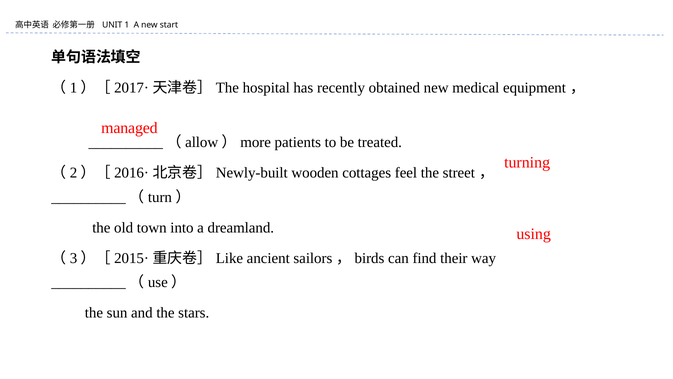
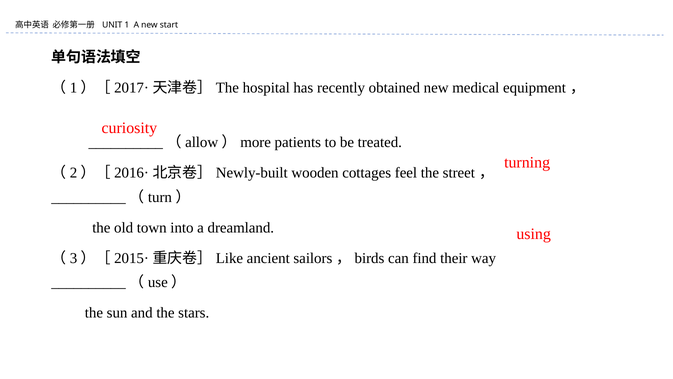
managed: managed -> curiosity (129, 128)
